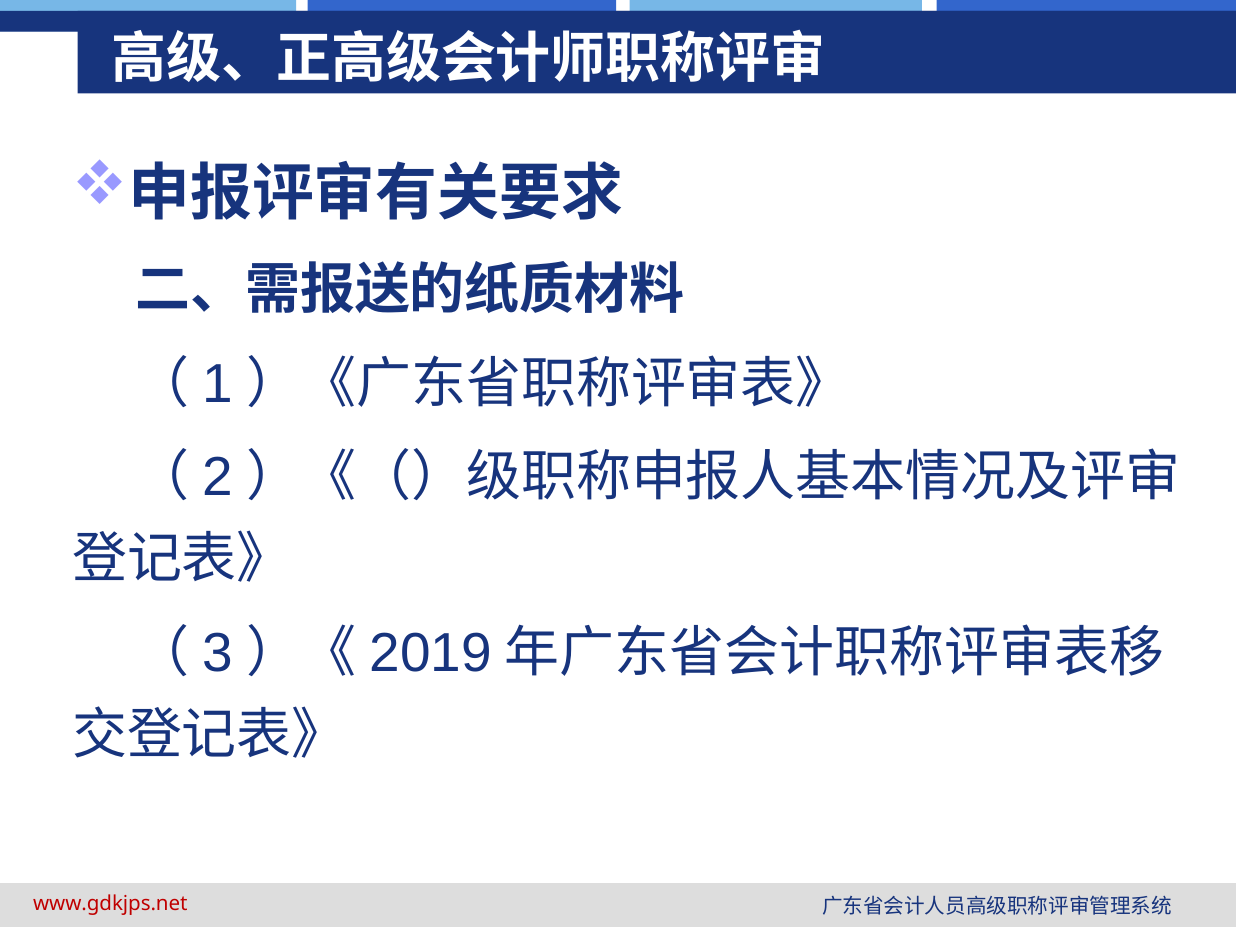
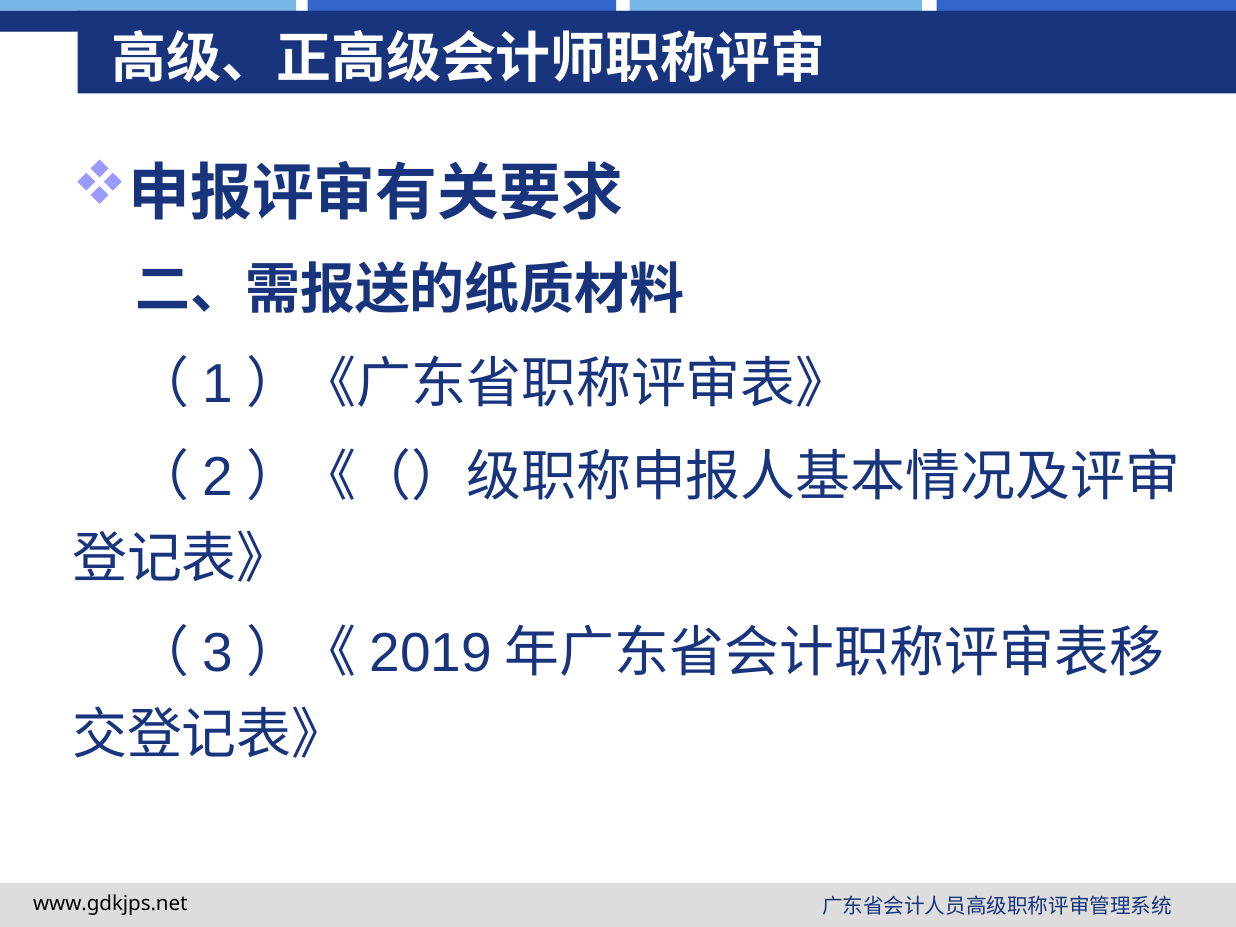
www.gdkjps.net colour: red -> black (110, 903)
